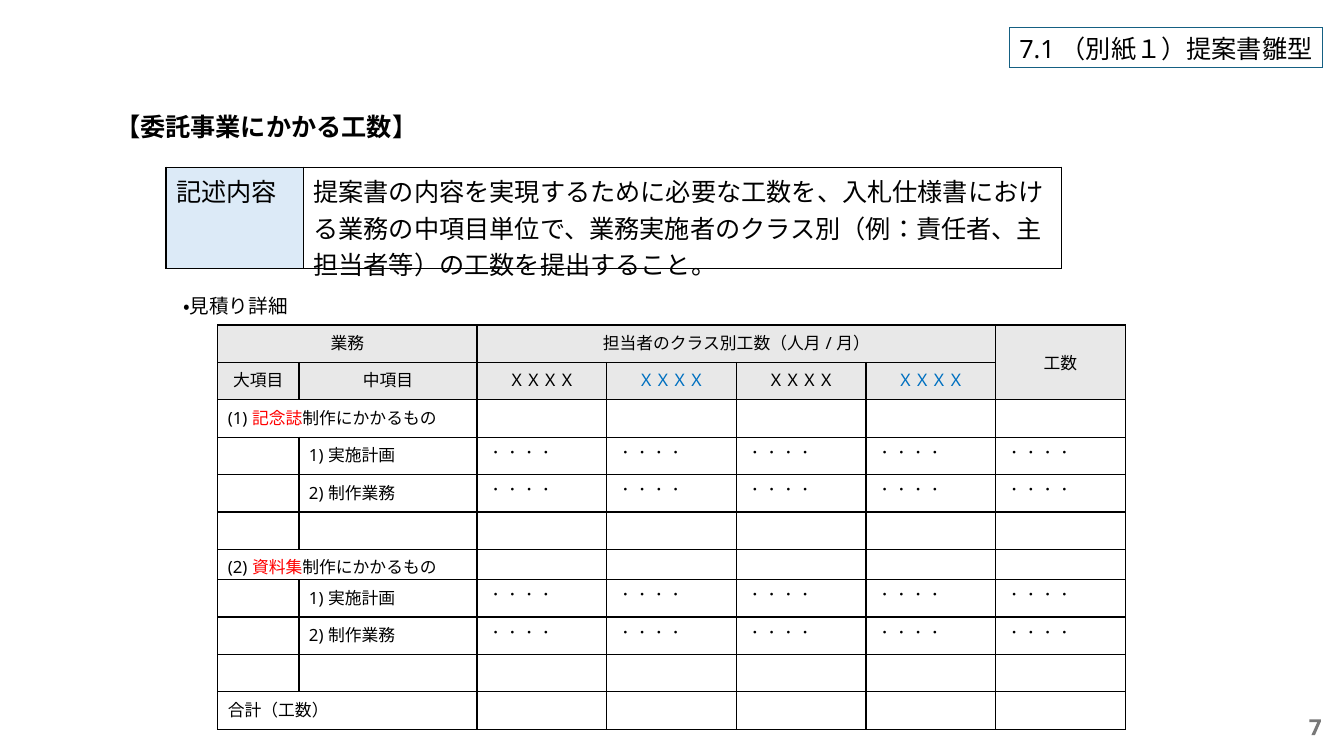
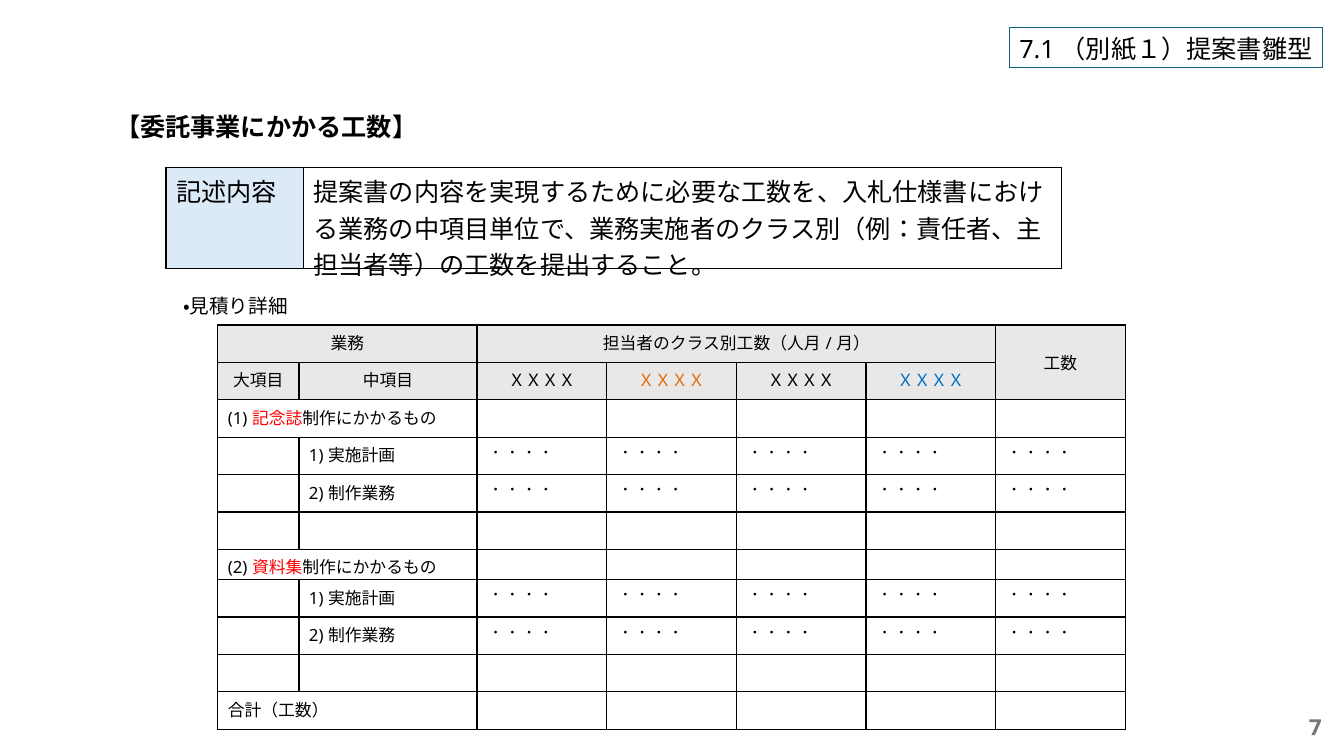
ＸＸＸＸ colour: blue -> orange (671, 381)
